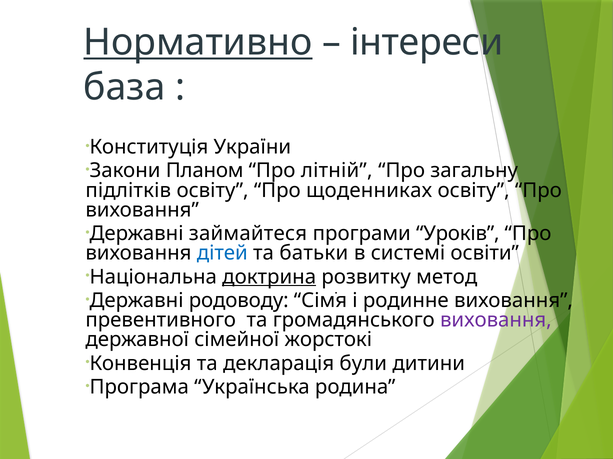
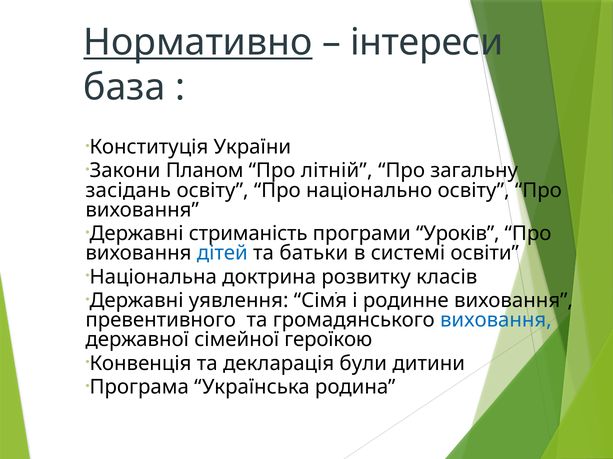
підлітків: підлітків -> засідань (128, 191)
щоденниках: щоденниках -> національно (369, 191)
займайтеся: займайтеся -> стриманість (248, 234)
доктрина underline: present -> none (269, 277)
метод: метод -> класів (447, 277)
родоводу: родоводу -> уявлення (239, 301)
виховання colour: purple -> blue (496, 321)
жорстокі: жорстокі -> героїкою (328, 340)
